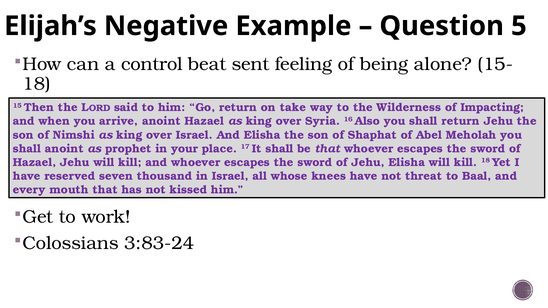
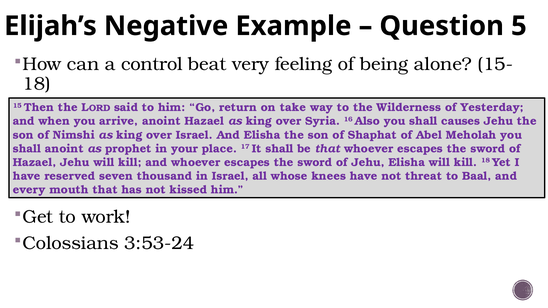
sent: sent -> very (251, 64)
Impacting: Impacting -> Yesterday (492, 108)
shall return: return -> causes (461, 121)
3:83-24: 3:83-24 -> 3:53-24 (159, 243)
